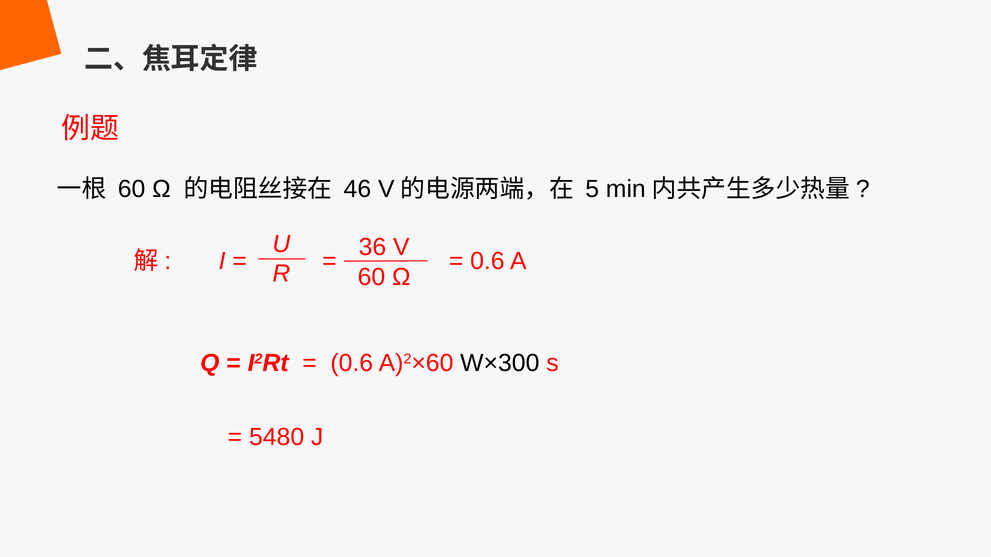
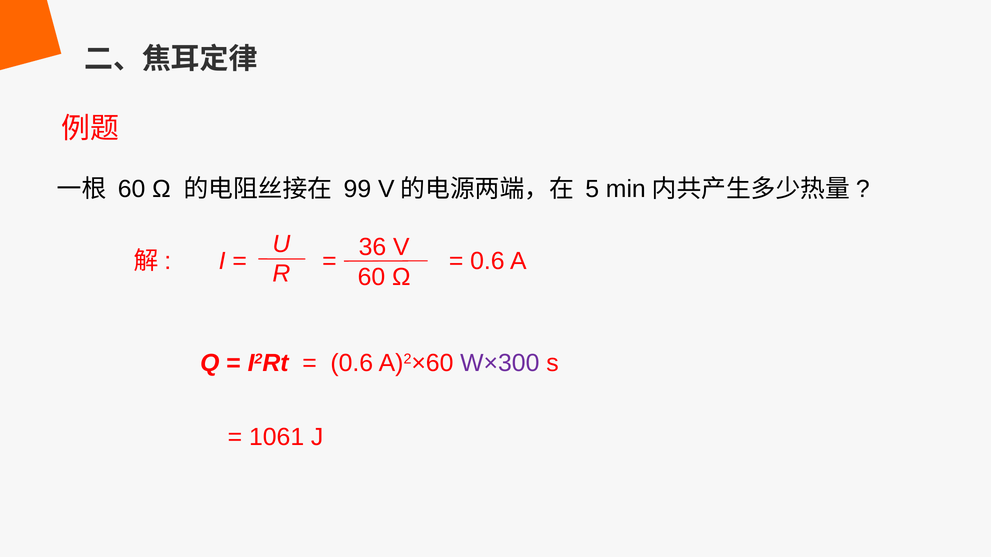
46: 46 -> 99 (357, 189)
W×300 colour: black -> purple (500, 363)
5480: 5480 -> 1061 (277, 438)
